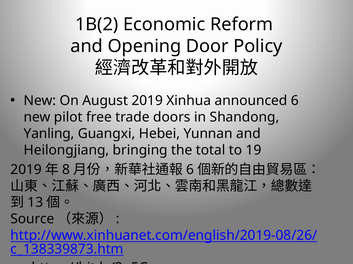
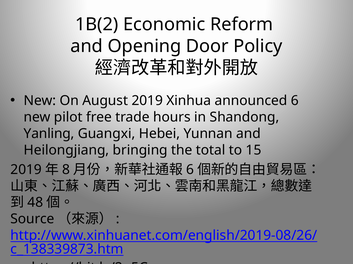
doors: doors -> hours (172, 117)
19: 19 -> 15 (254, 150)
13: 13 -> 48 (35, 203)
